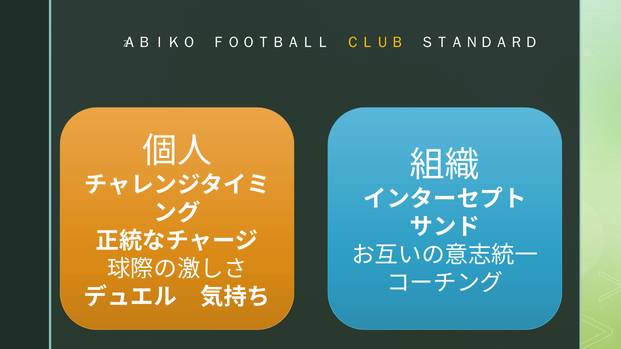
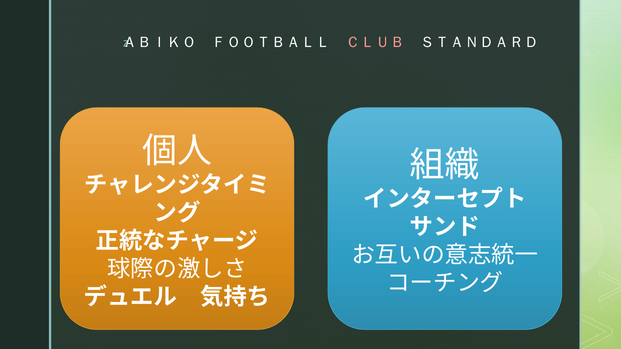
ＣＬＵＢ colour: yellow -> pink (375, 42)
